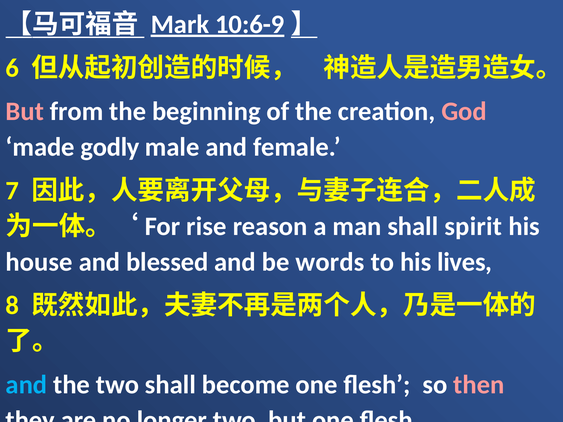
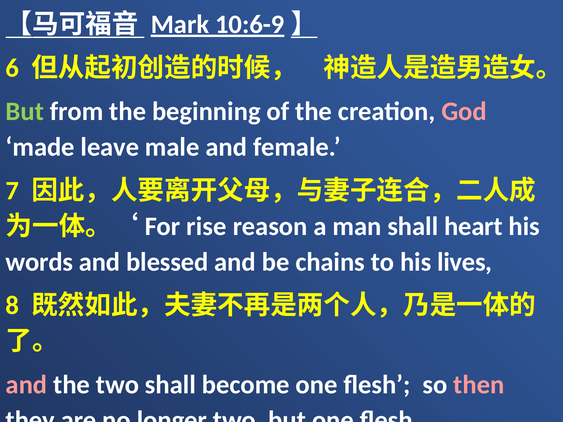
But colour: pink -> light green (25, 111)
godly: godly -> leave (110, 147)
spirit: spirit -> heart (473, 226)
house: house -> words (39, 262)
words: words -> chains (330, 262)
and colour: light blue -> pink (26, 385)
